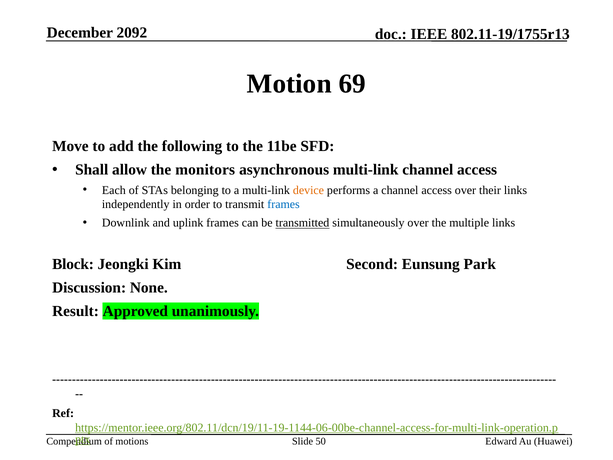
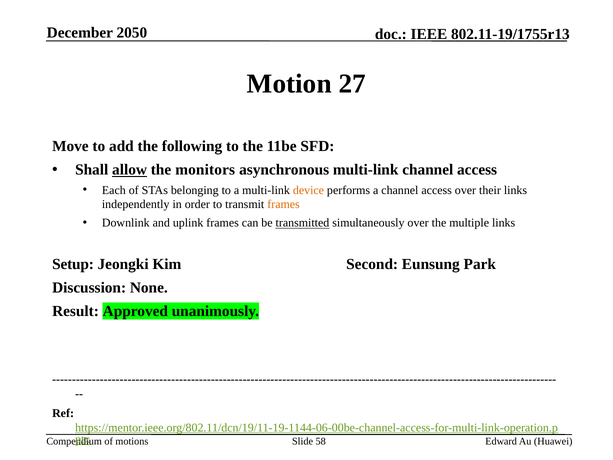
2092: 2092 -> 2050 (132, 32)
69: 69 -> 27 (352, 84)
allow underline: none -> present (130, 170)
frames colour: blue -> orange (284, 204)
Block: Block -> Setup (73, 264)
50: 50 -> 58 (321, 441)
